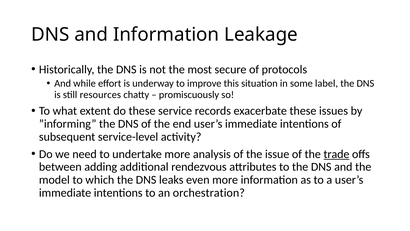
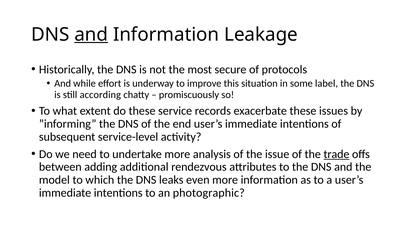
and underline: none -> present (91, 34)
resources: resources -> according (100, 95)
orchestration: orchestration -> photographic (209, 193)
